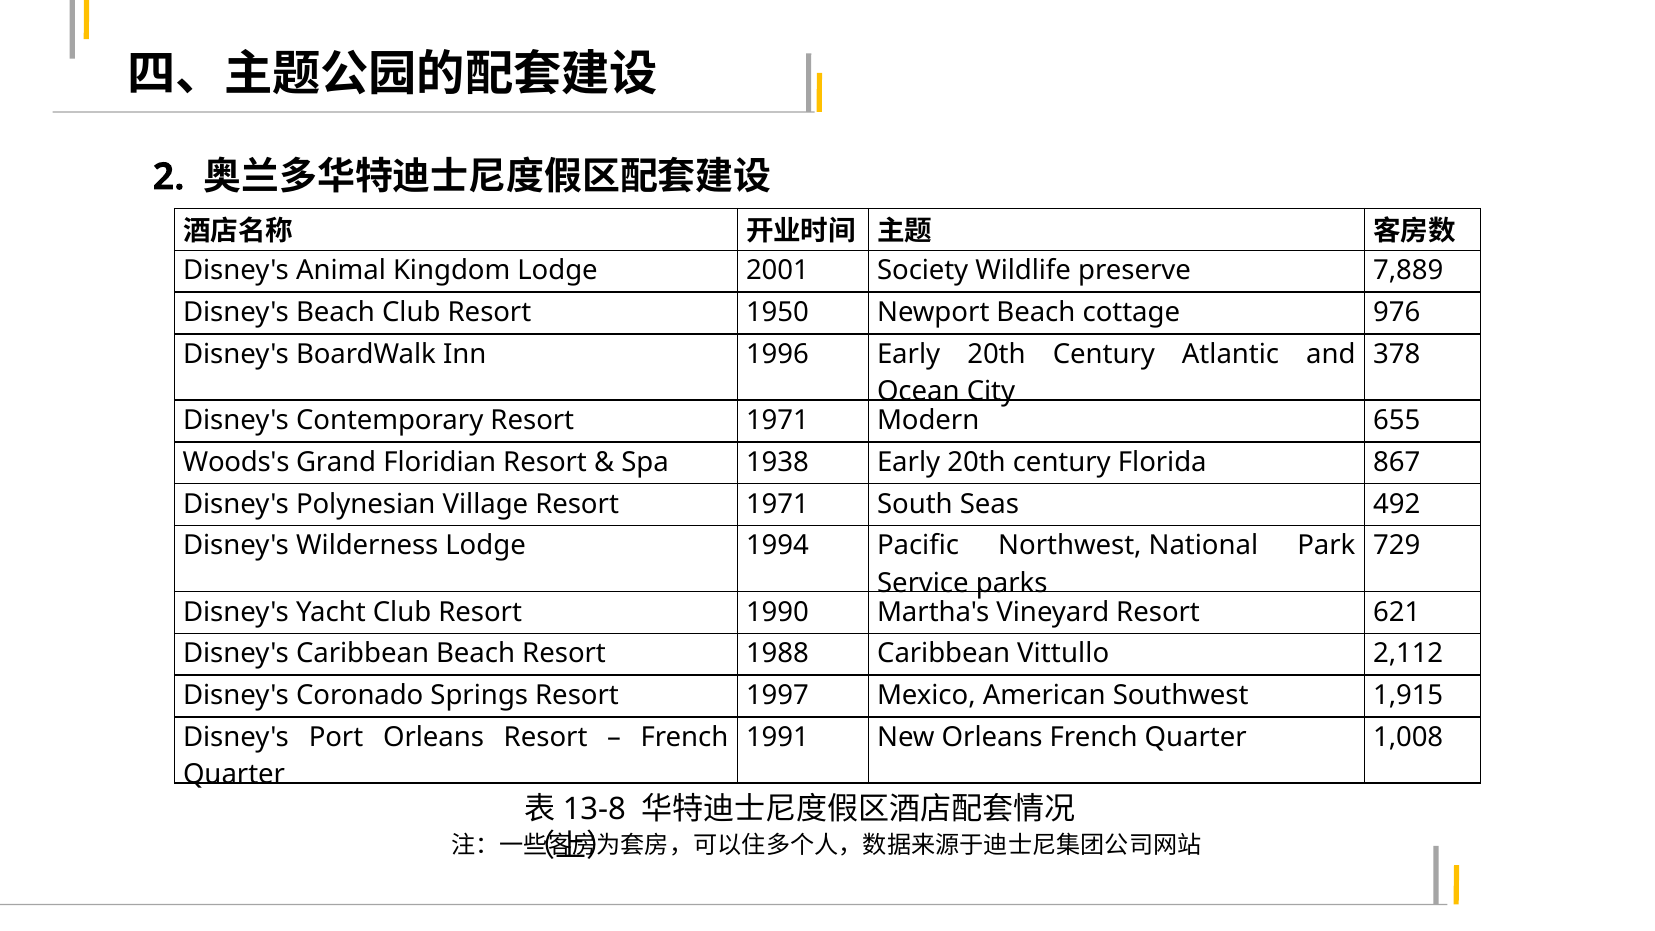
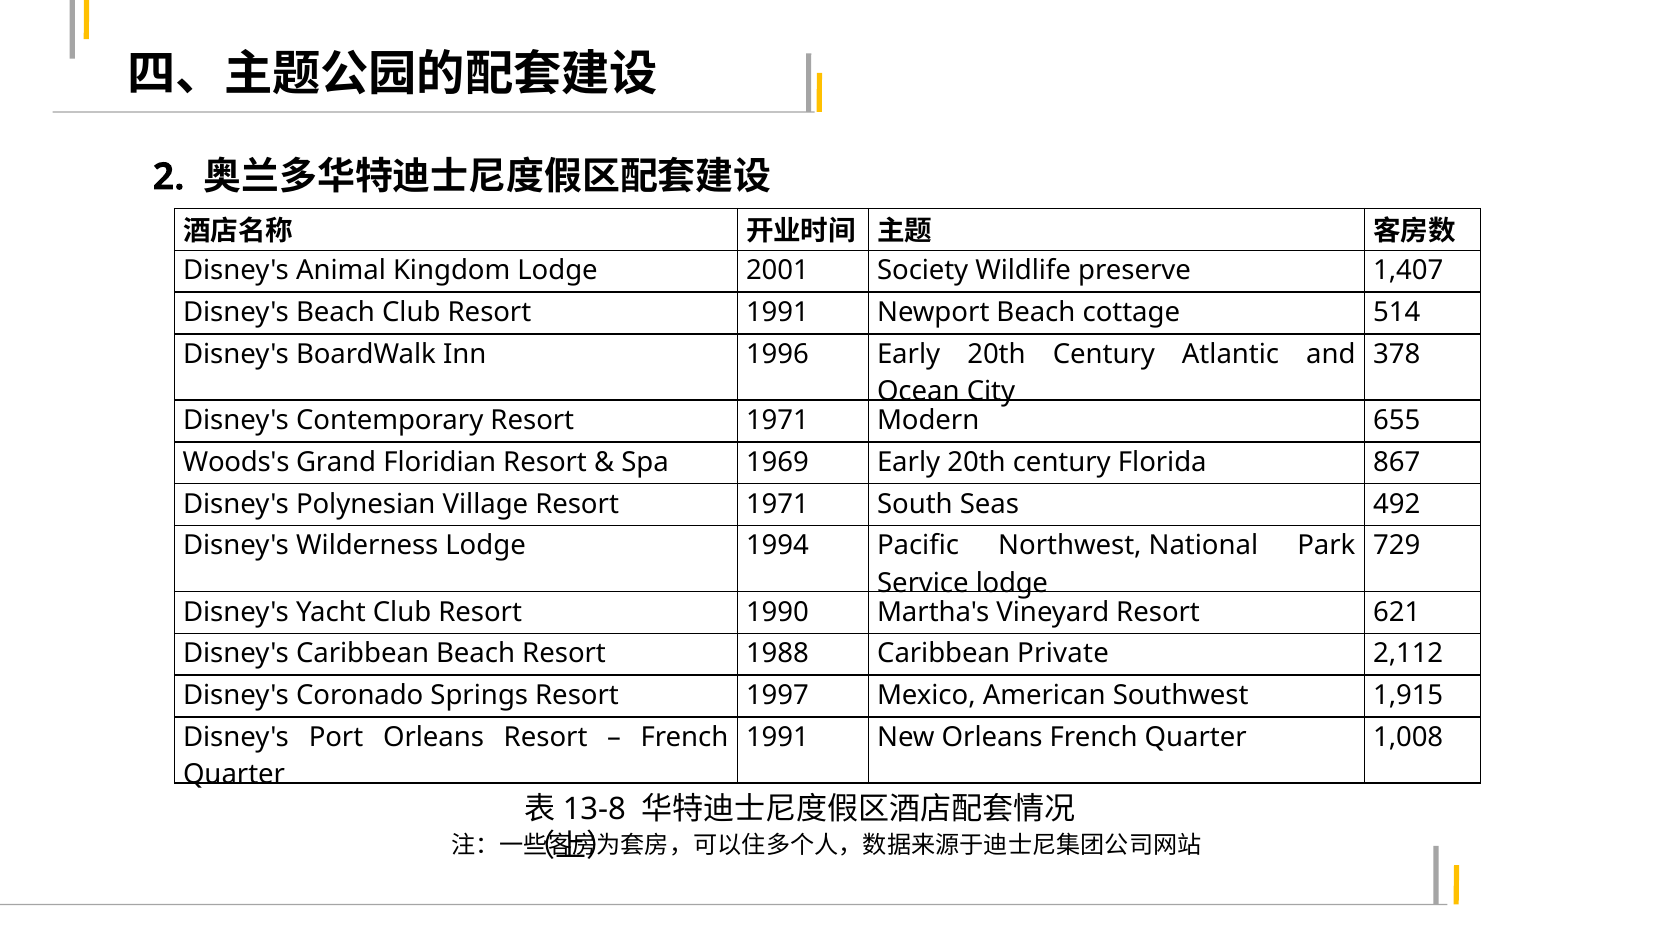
7,889: 7,889 -> 1,407 (1408, 271)
Resort 1950: 1950 -> 1991 (777, 312)
976: 976 -> 514 (1397, 312)
1938: 1938 -> 1969 (777, 462)
Service parks: parks -> lodge (1012, 583)
Vittullo: Vittullo -> Private (1063, 654)
